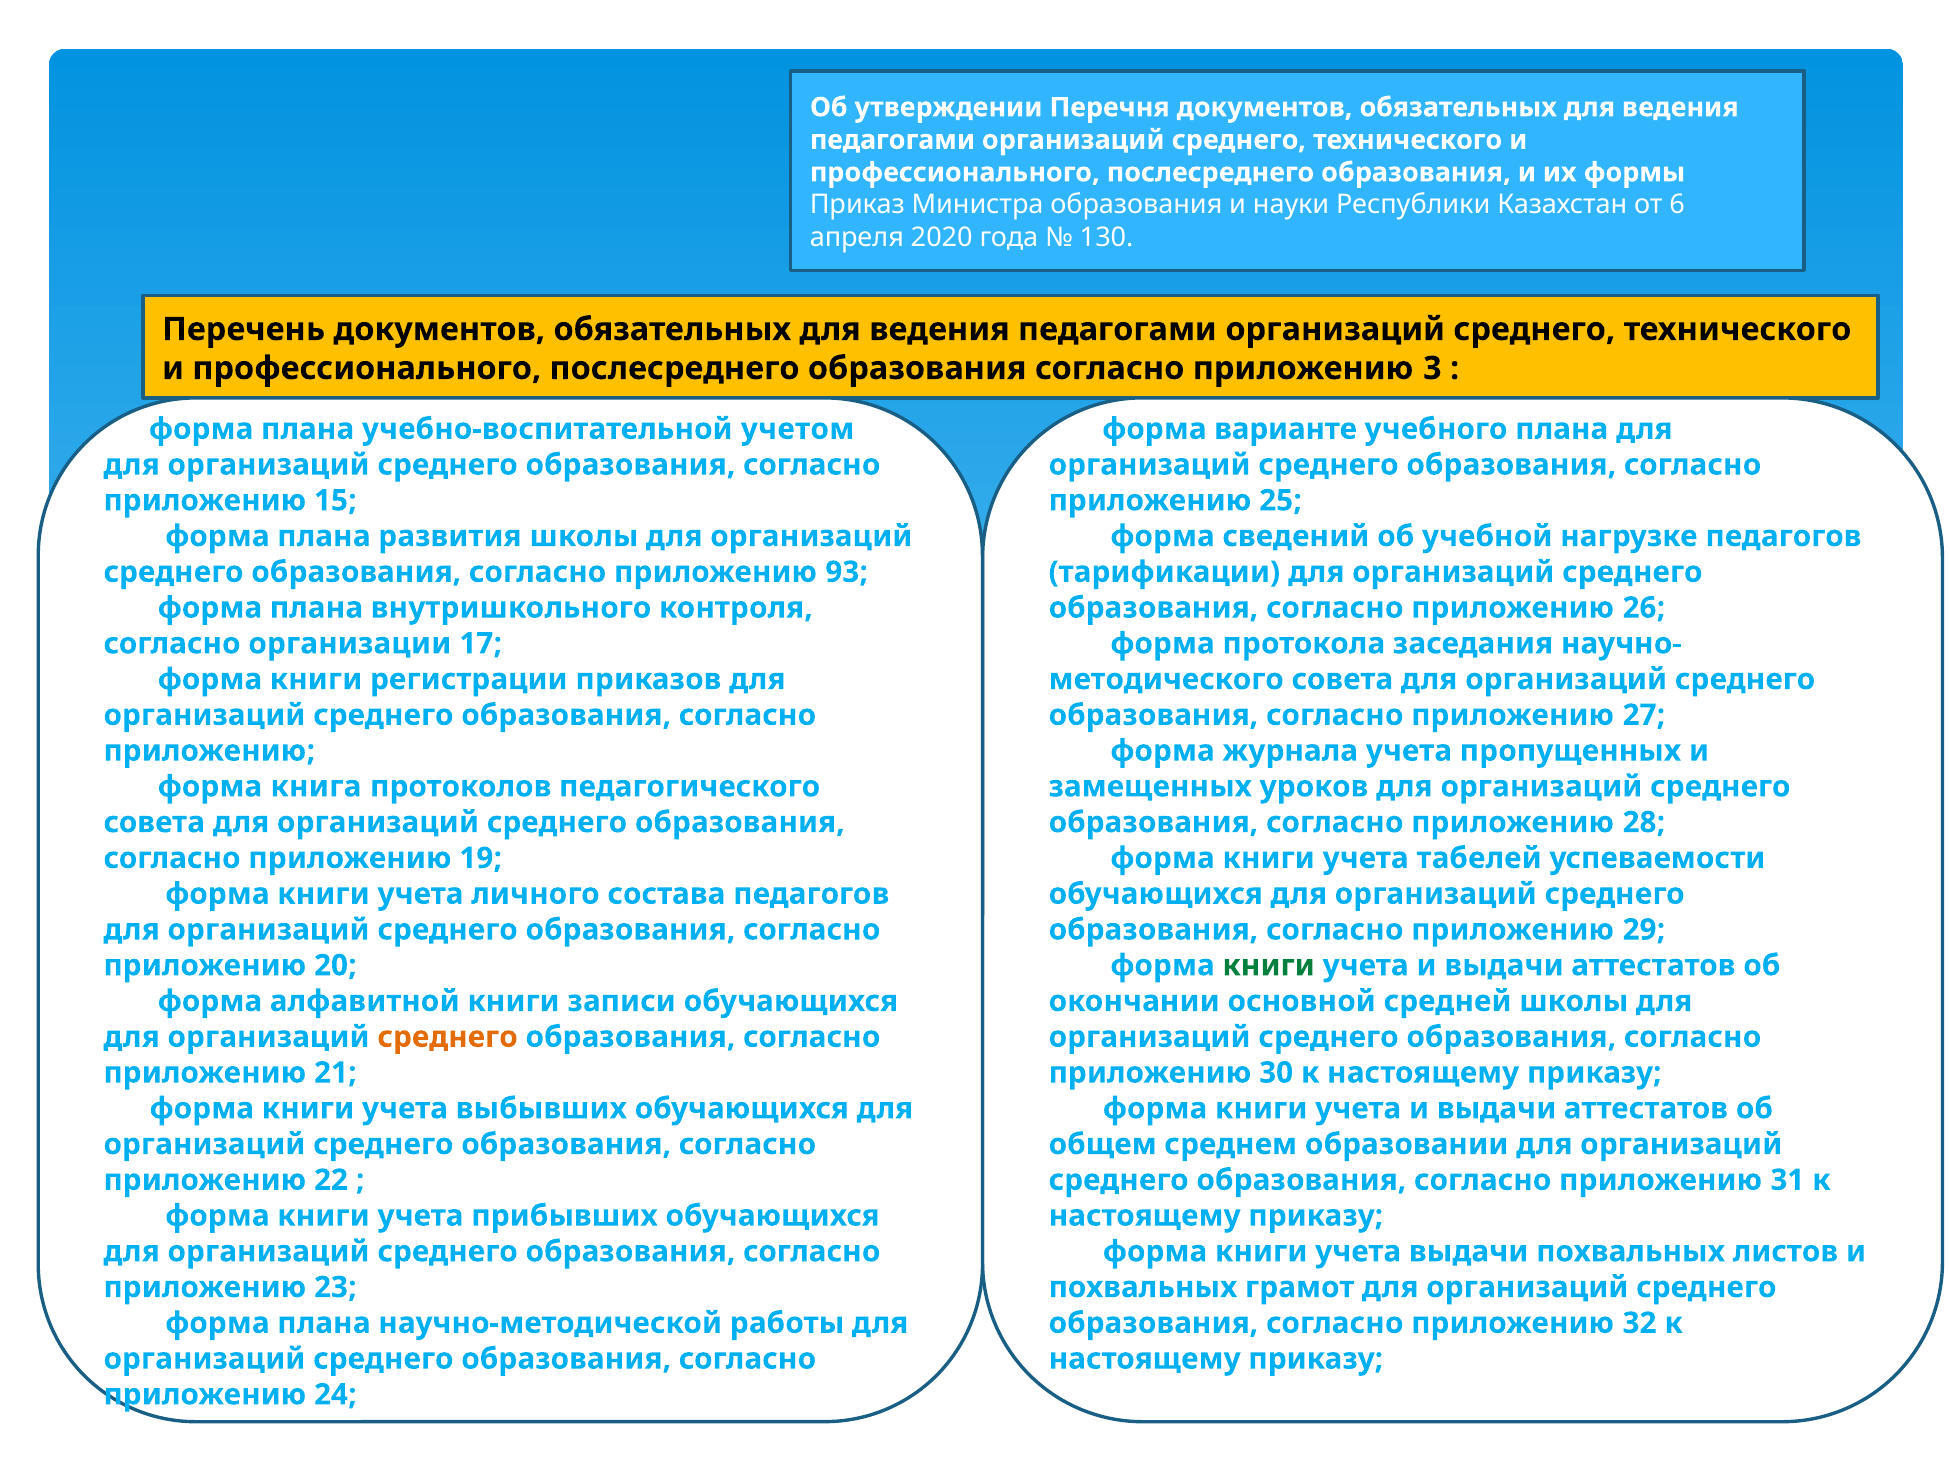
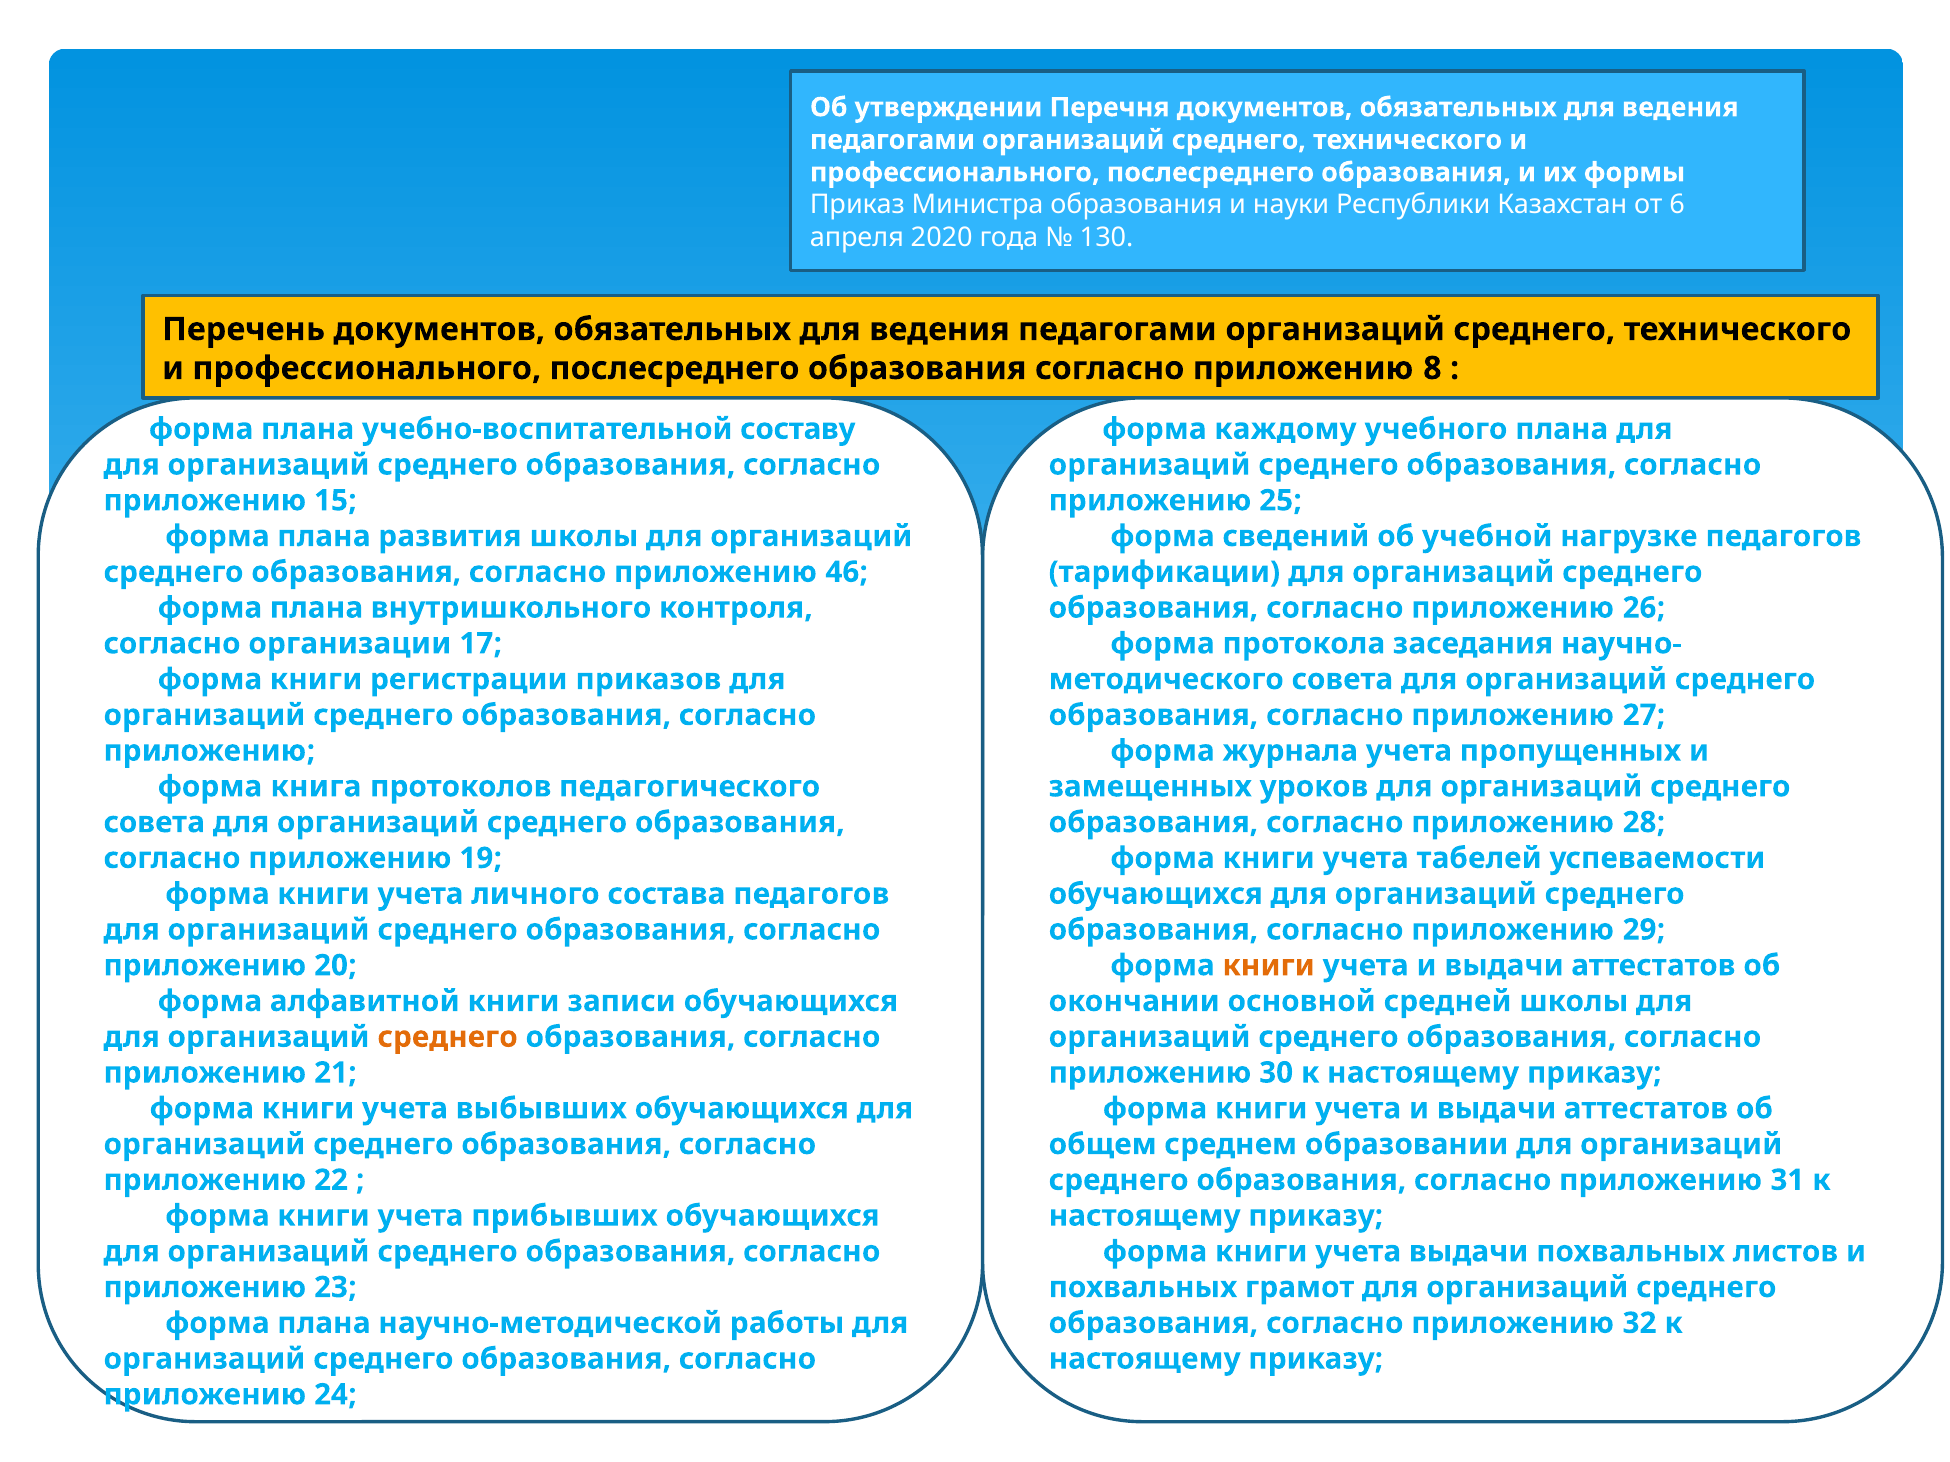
3: 3 -> 8 (1432, 368)
учетом: учетом -> составу (798, 429)
варианте: варианте -> каждому (1285, 429)
93: 93 -> 46 (847, 572)
книги colour: green -> orange (1269, 966)
